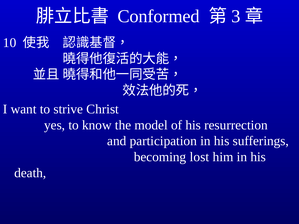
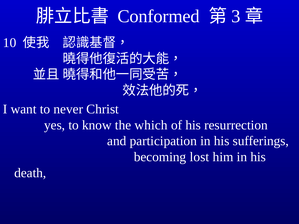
strive: strive -> never (68, 109)
model: model -> which (151, 125)
